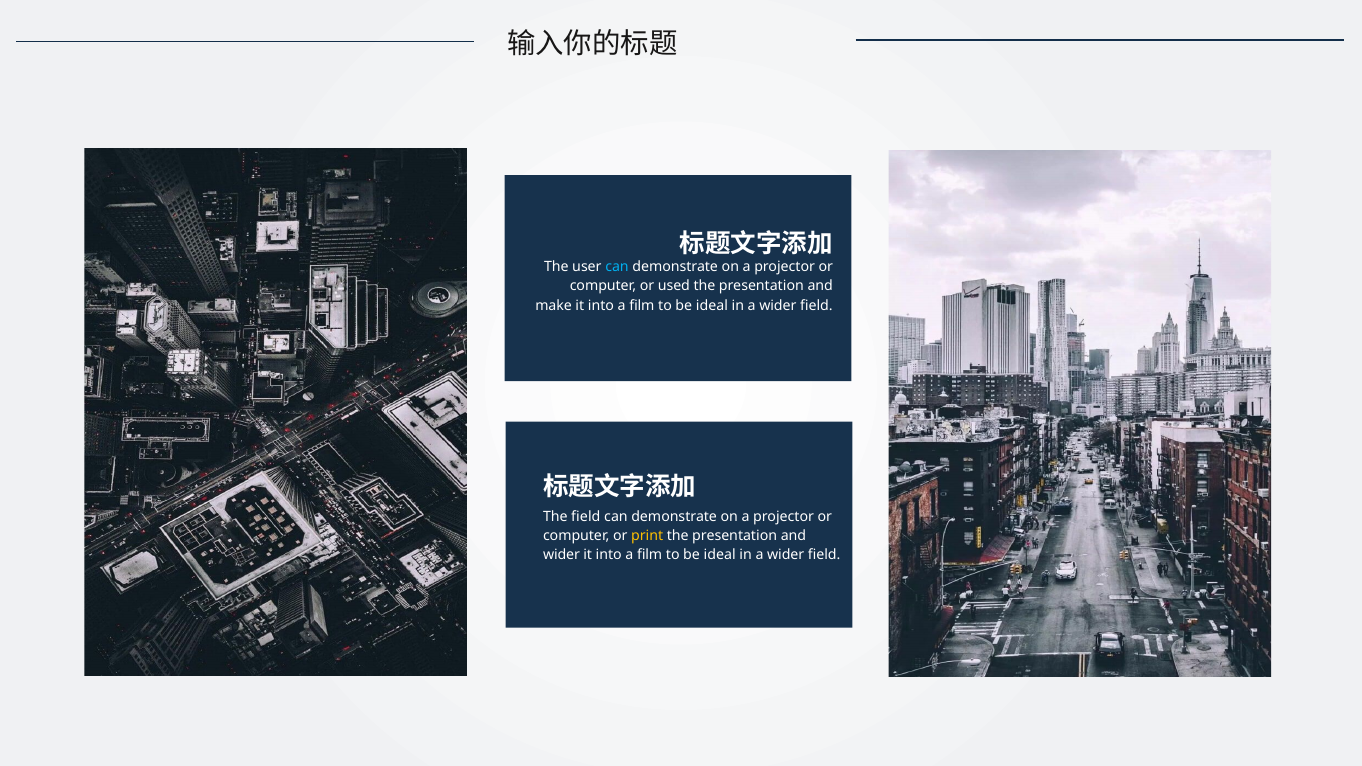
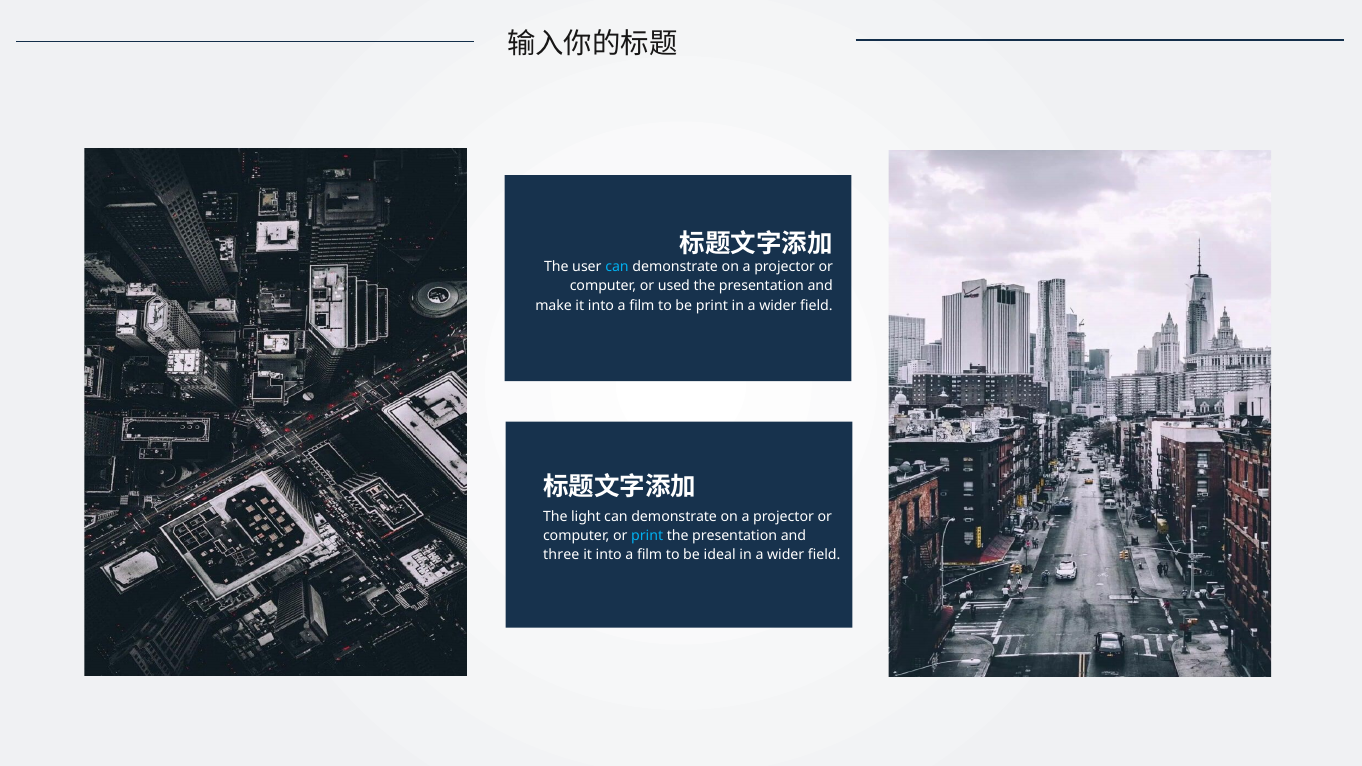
ideal: ideal -> print (712, 306)
The field: field -> light (586, 517)
print colour: yellow -> light blue (647, 536)
wider: wider -> three (561, 555)
